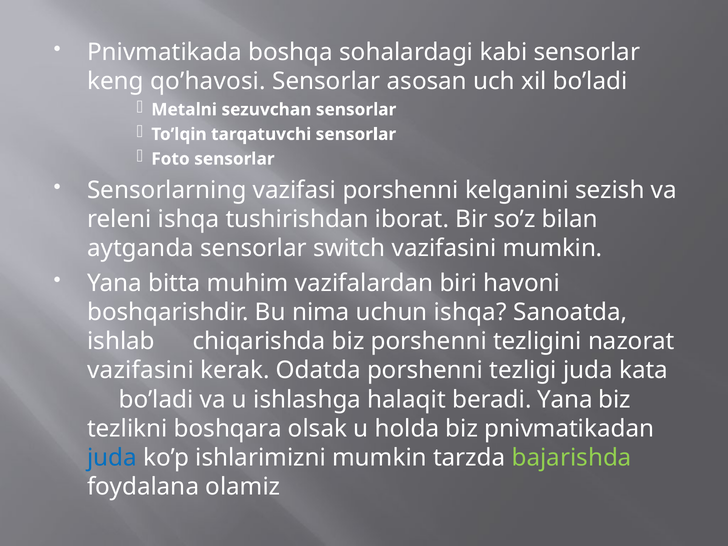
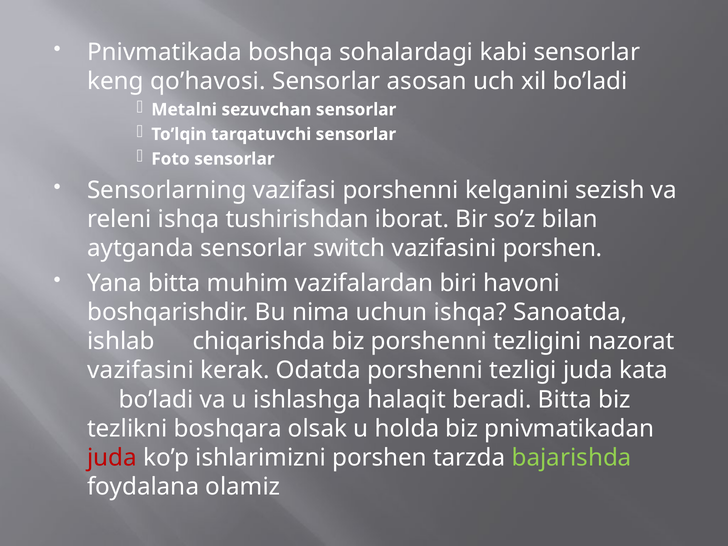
vazifasini mumkin: mumkin -> porshen (552, 248)
beradi Yana: Yana -> Bitta (565, 400)
juda colour: blue -> red (112, 458)
ishlarimizni mumkin: mumkin -> porshen (380, 458)
